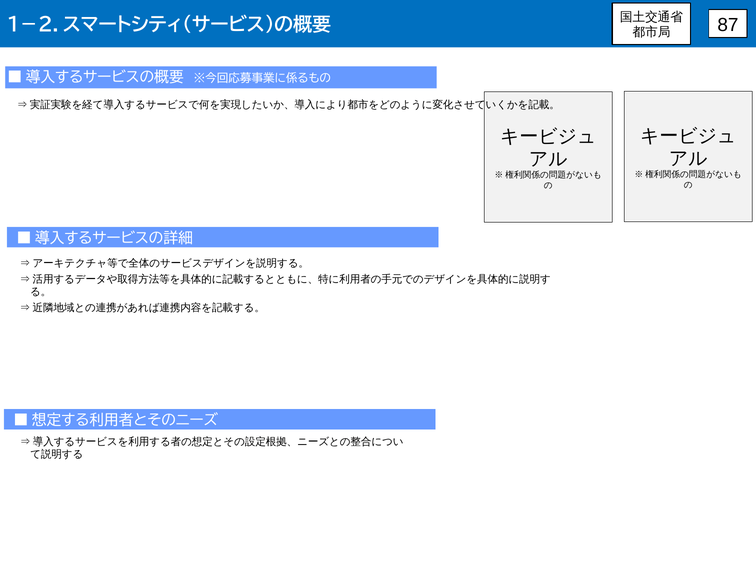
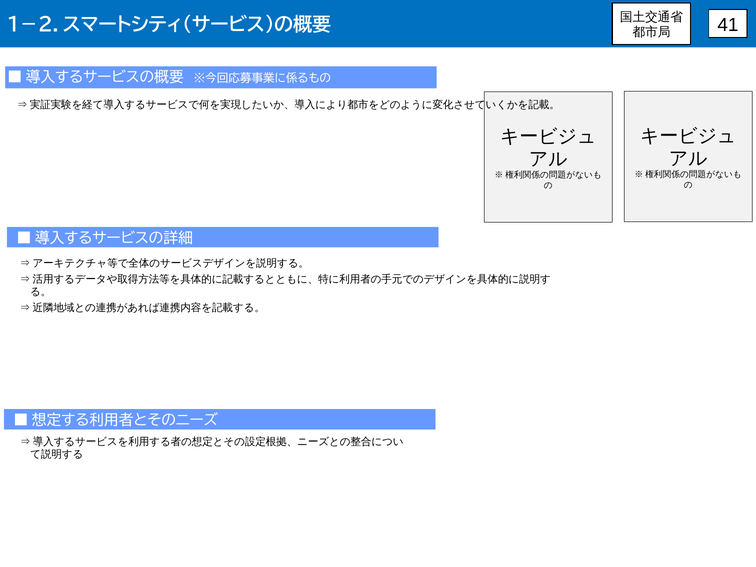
87: 87 -> 41 (728, 25)
